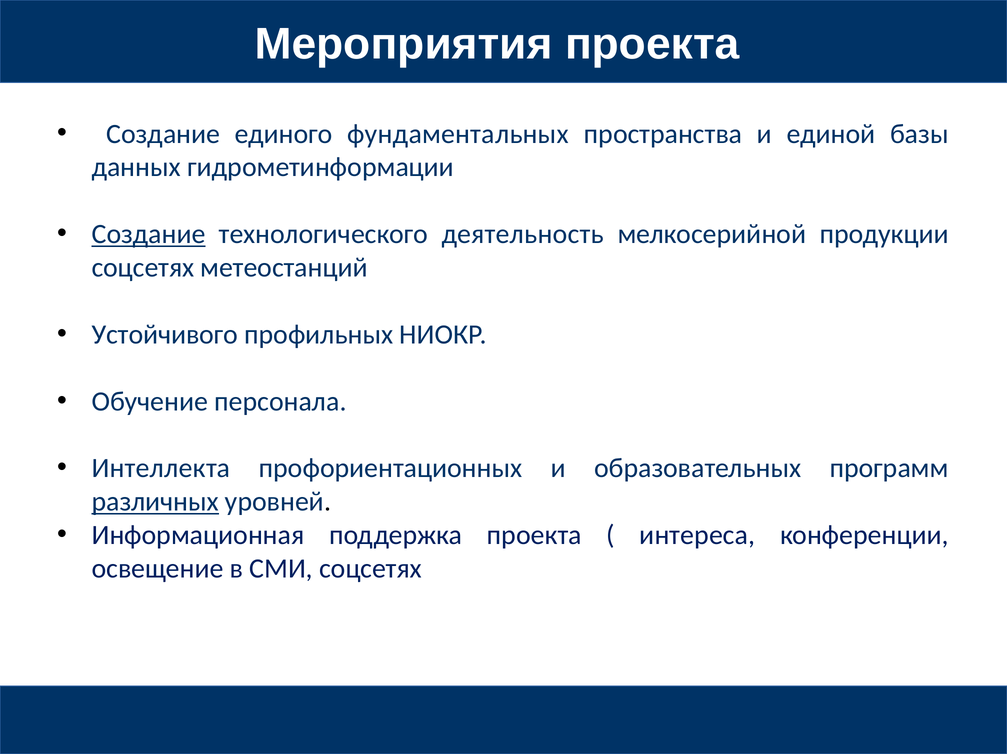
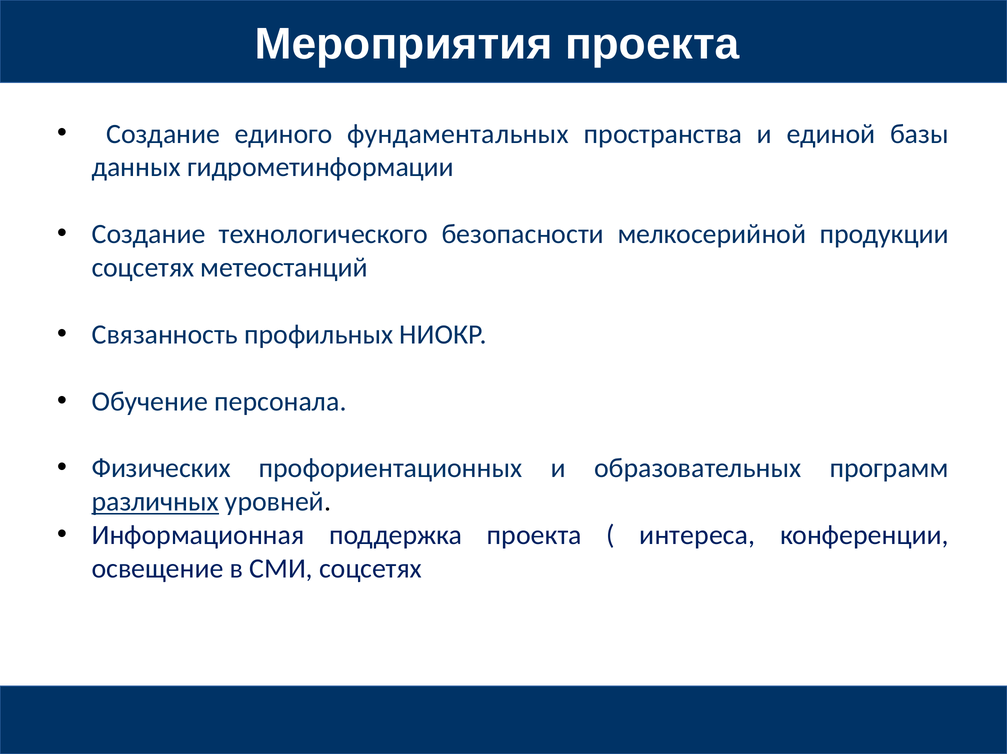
Создание underline: present -> none (149, 234)
деятельность: деятельность -> безопасности (523, 234)
Устойчивого: Устойчивого -> Связанность (165, 335)
Интеллекта: Интеллекта -> Физических (161, 469)
